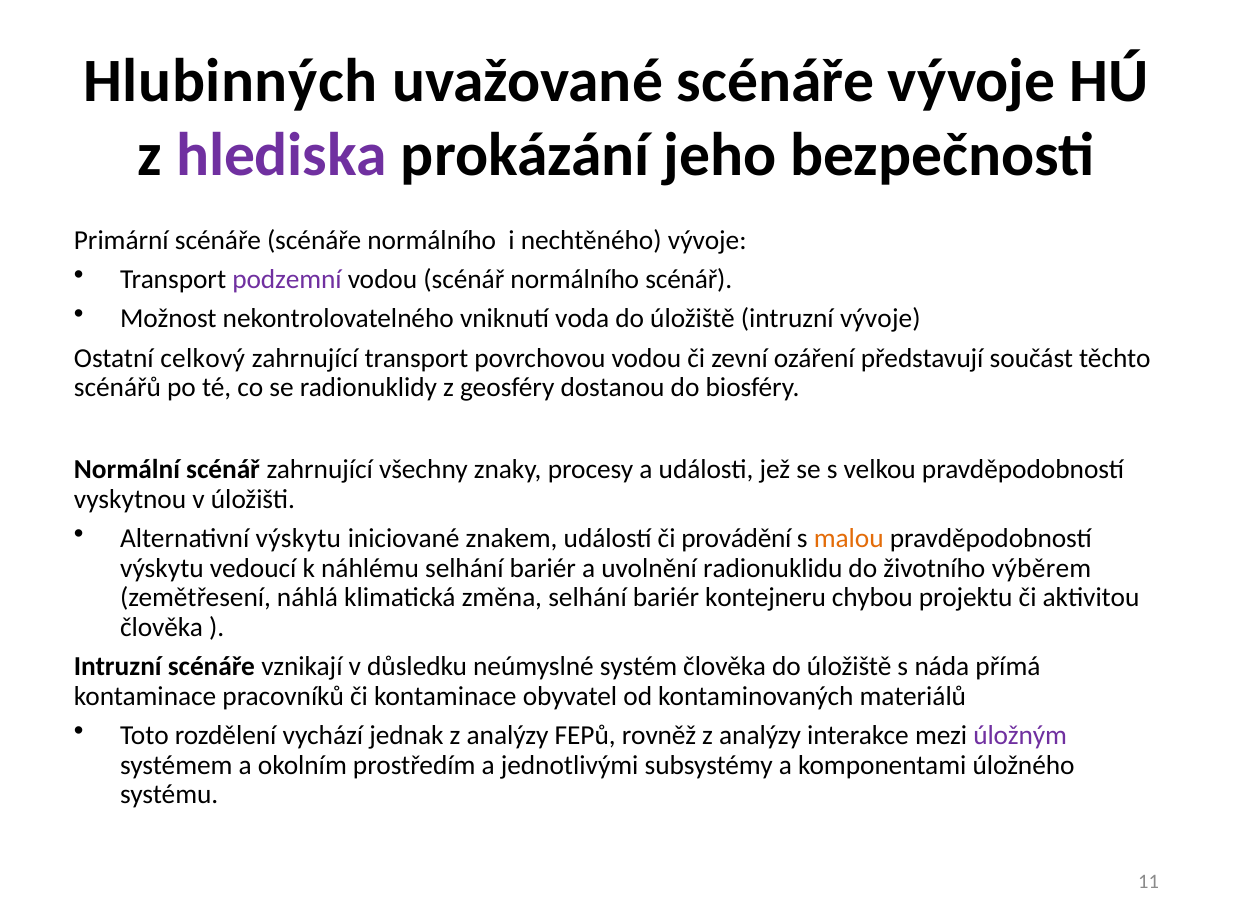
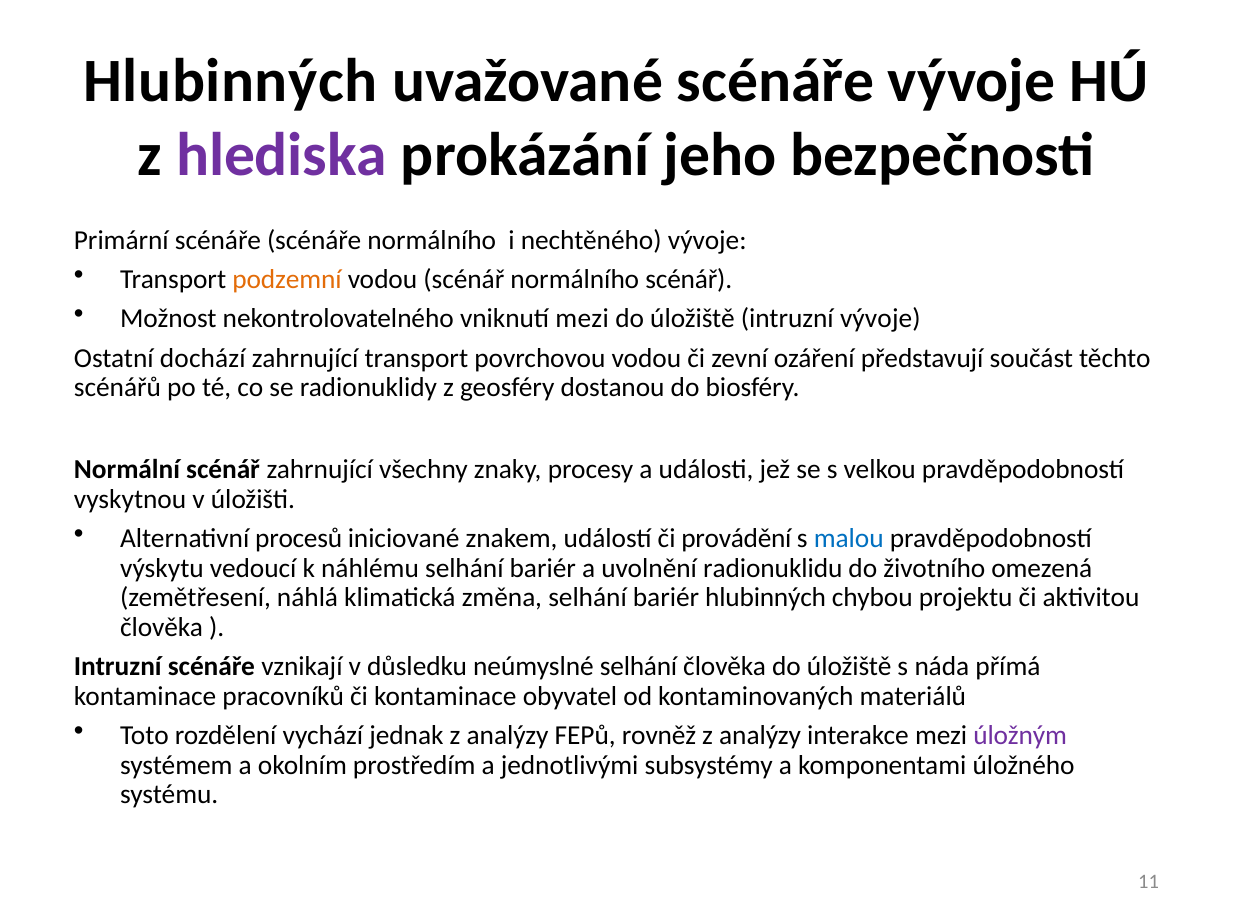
podzemní colour: purple -> orange (287, 280)
vniknutí voda: voda -> mezi (582, 319)
celkový: celkový -> dochází (203, 359)
Alternativní výskytu: výskytu -> procesů (299, 539)
malou colour: orange -> blue (849, 539)
výběrem: výběrem -> omezená (1042, 569)
bariér kontejneru: kontejneru -> hlubinných (766, 598)
neúmyslné systém: systém -> selhání (639, 667)
